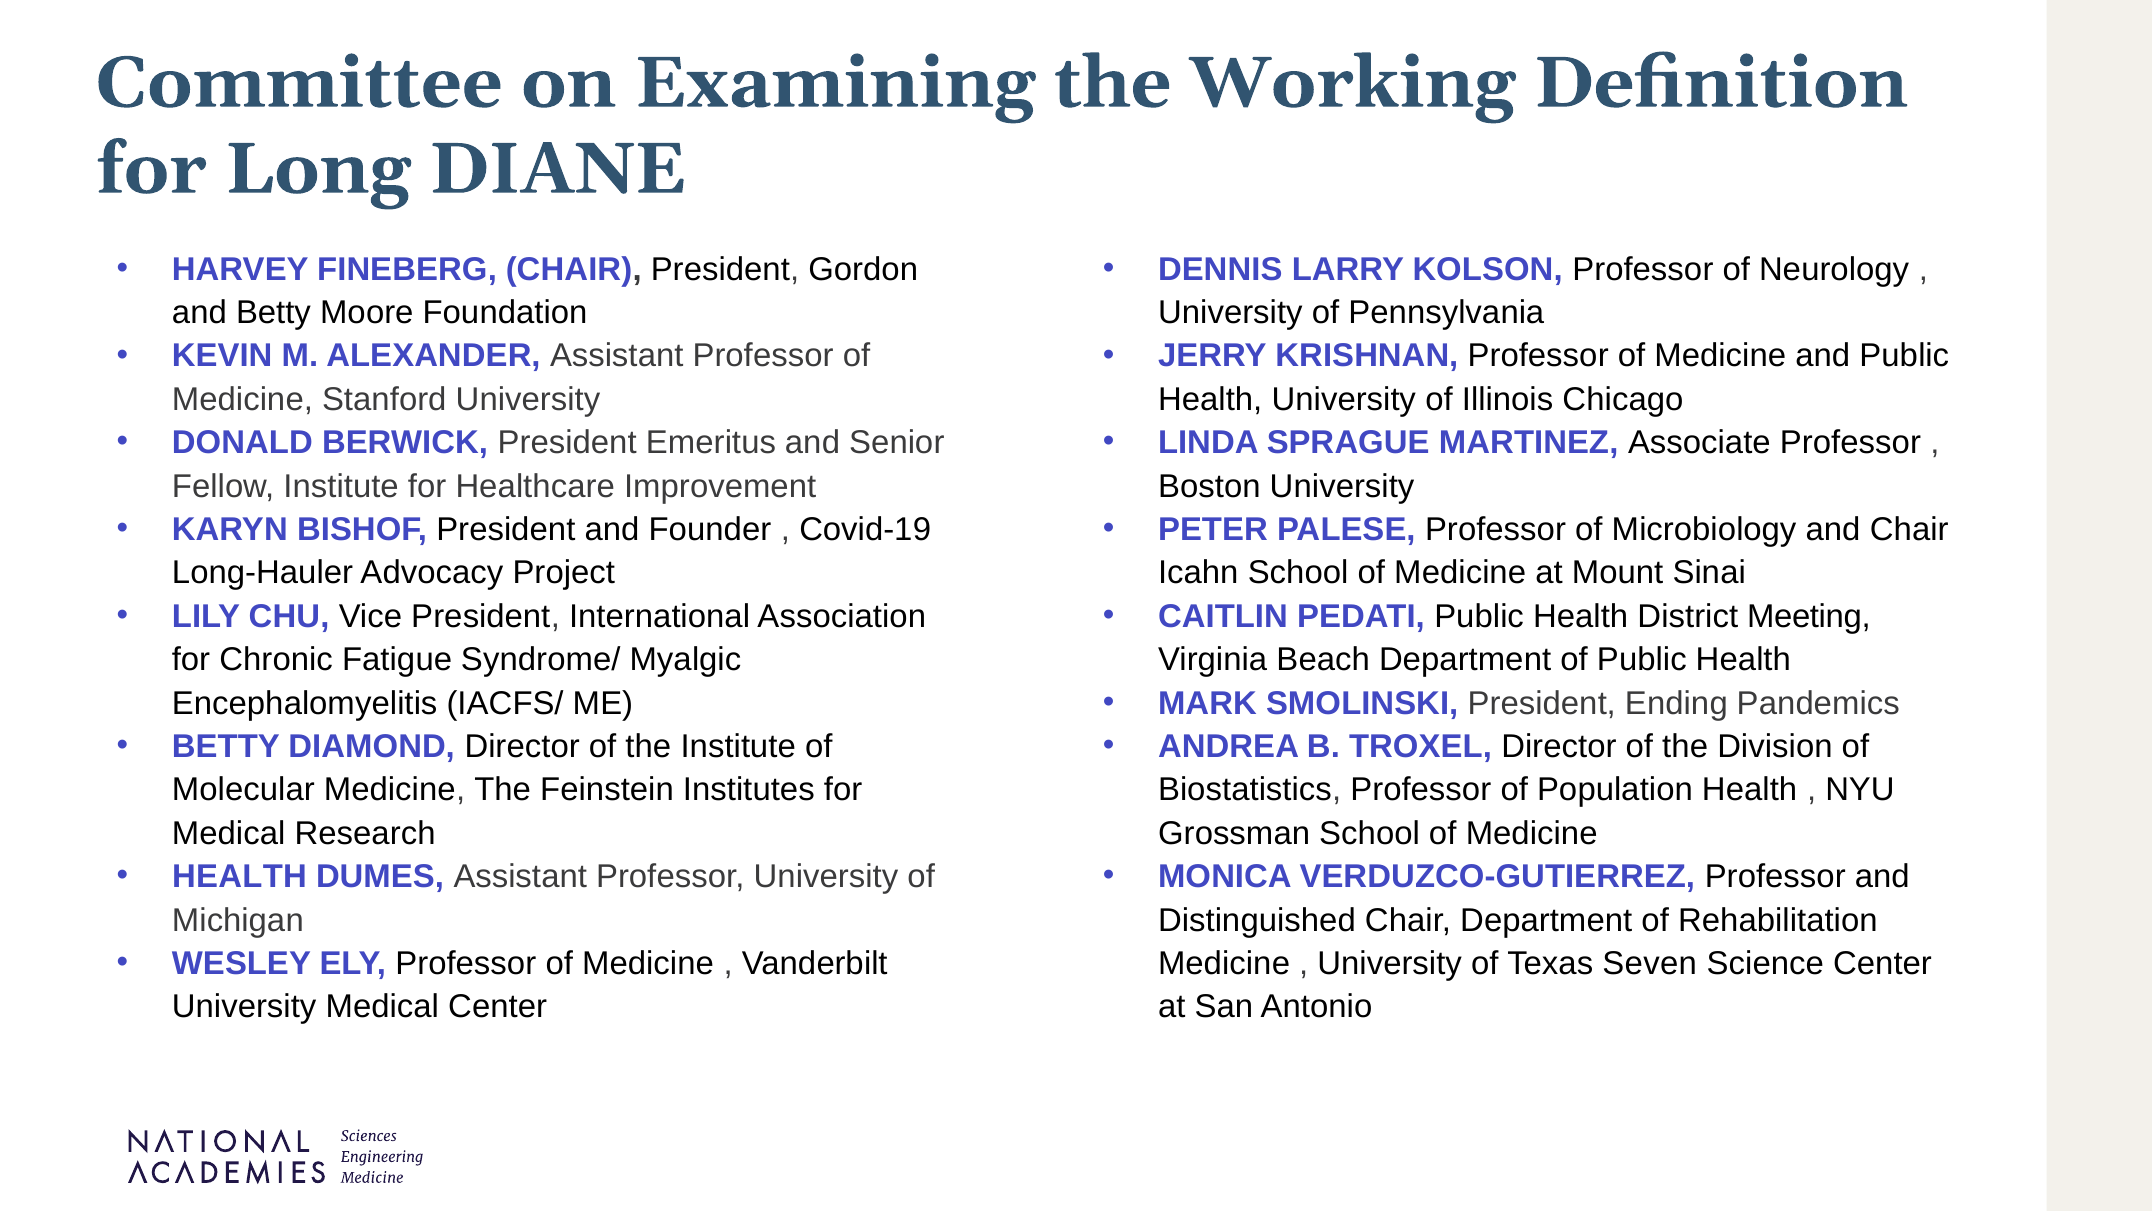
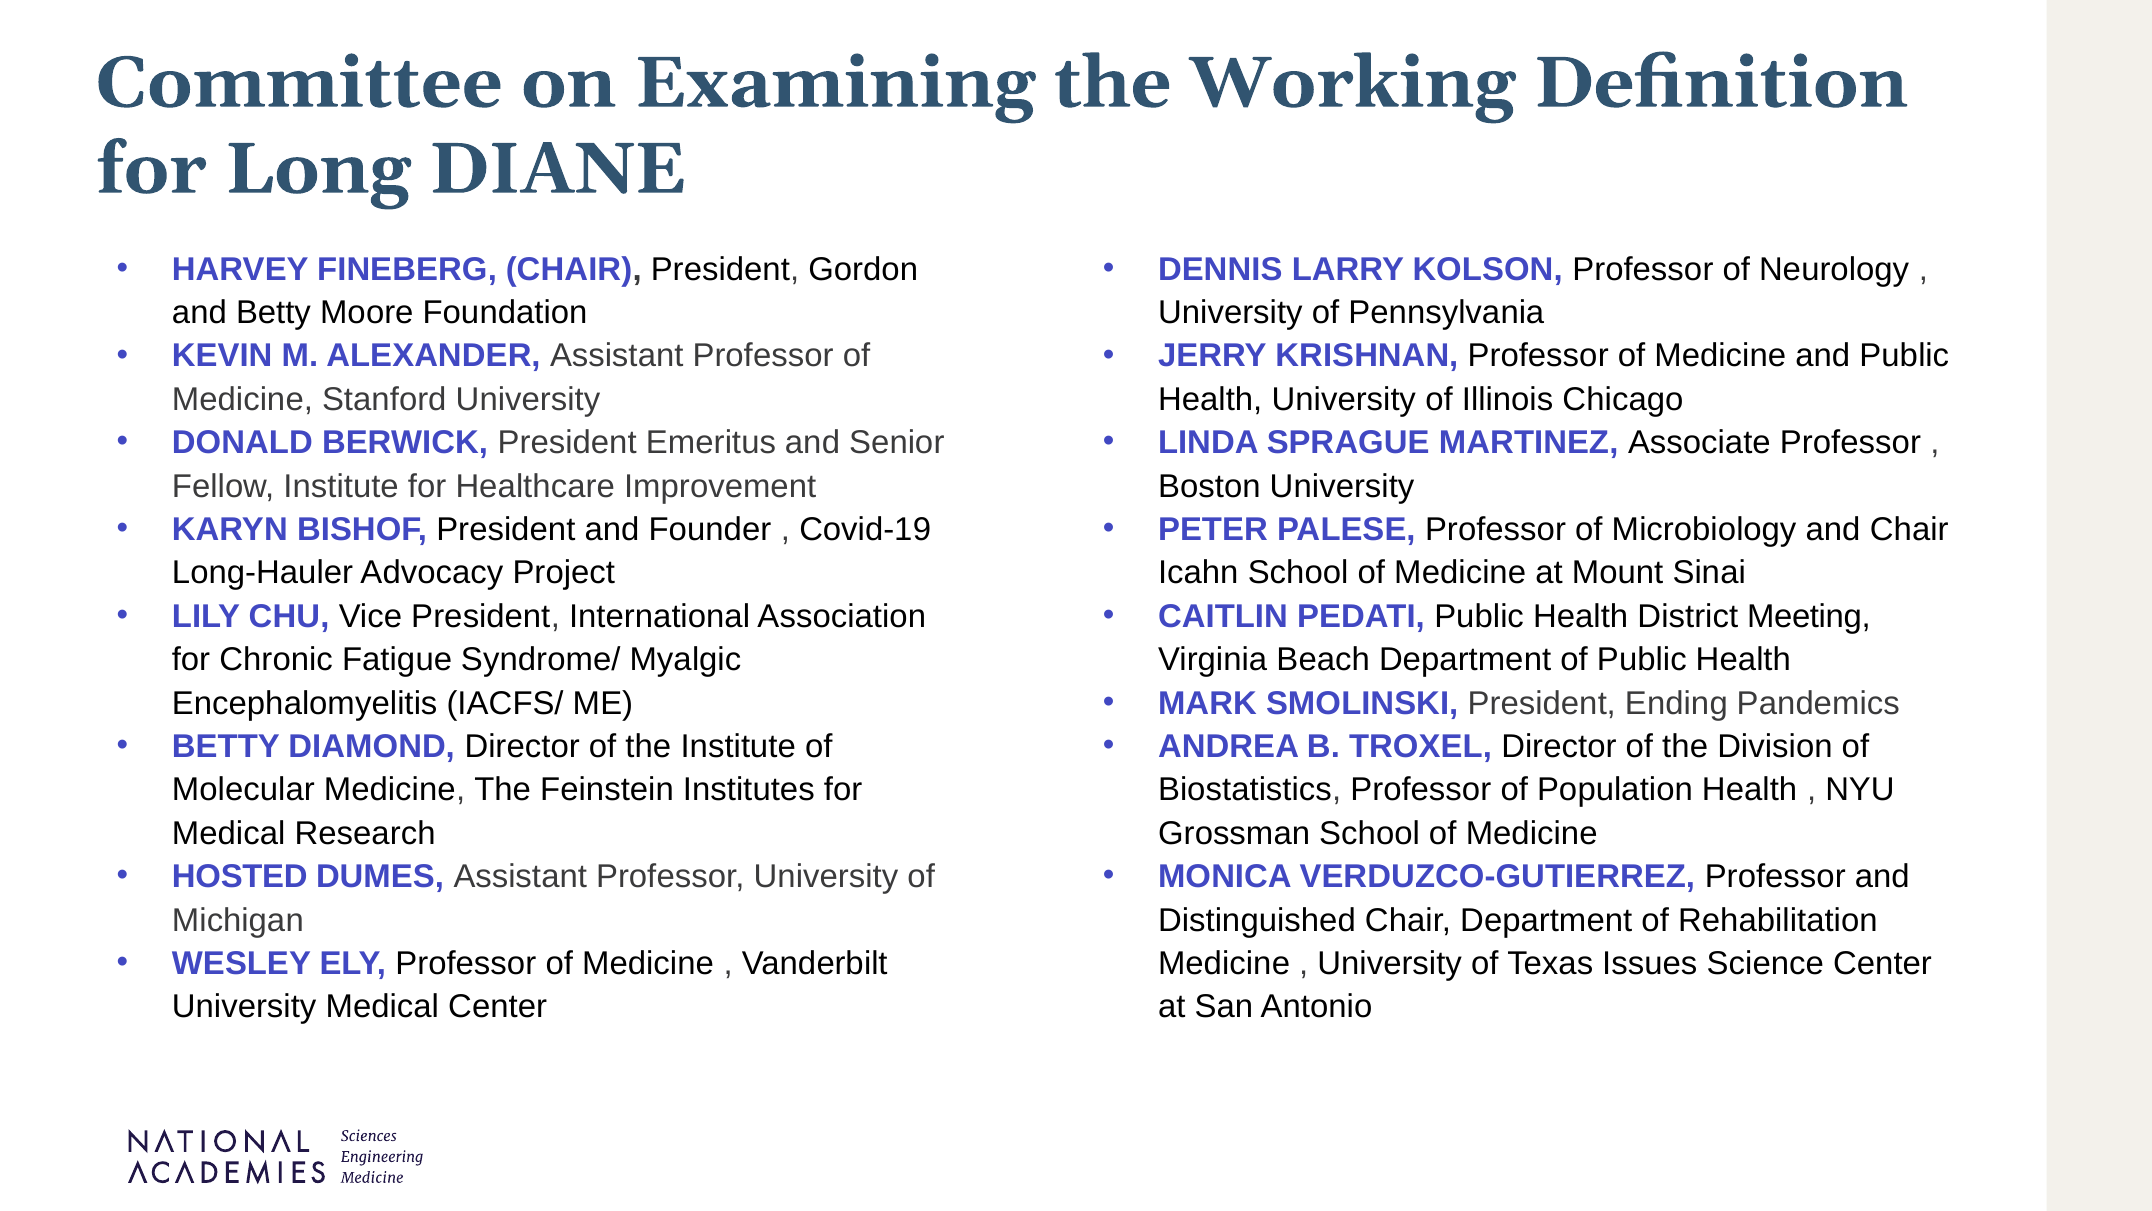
HEALTH: HEALTH -> HOSTED (240, 877)
Seven: Seven -> Issues (1650, 963)
